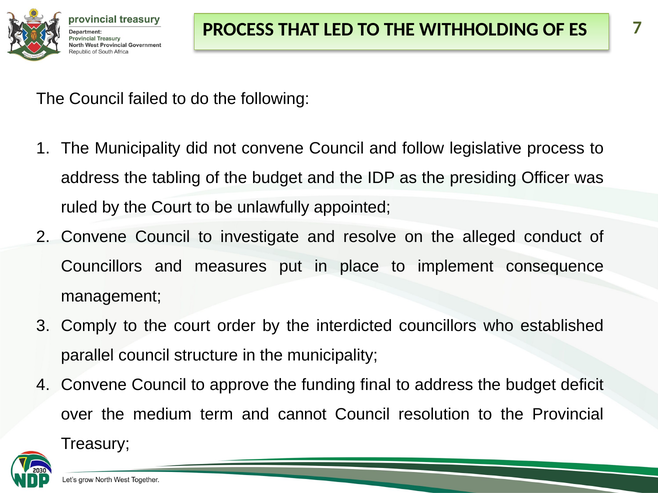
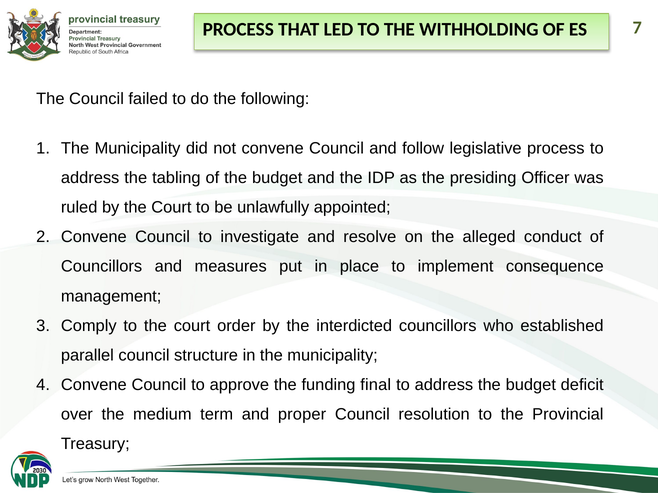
cannot: cannot -> proper (302, 415)
